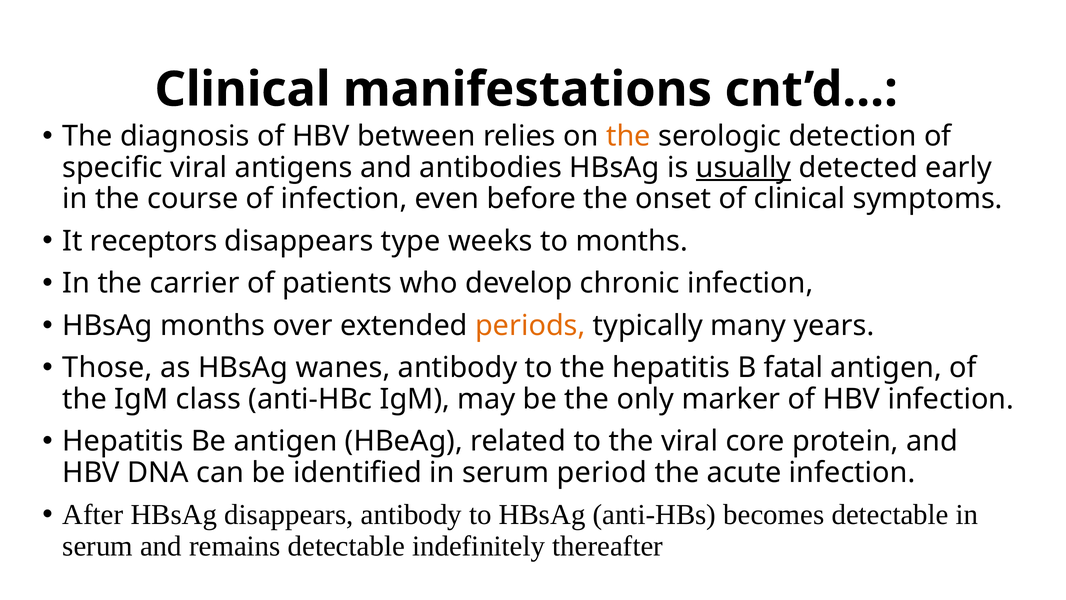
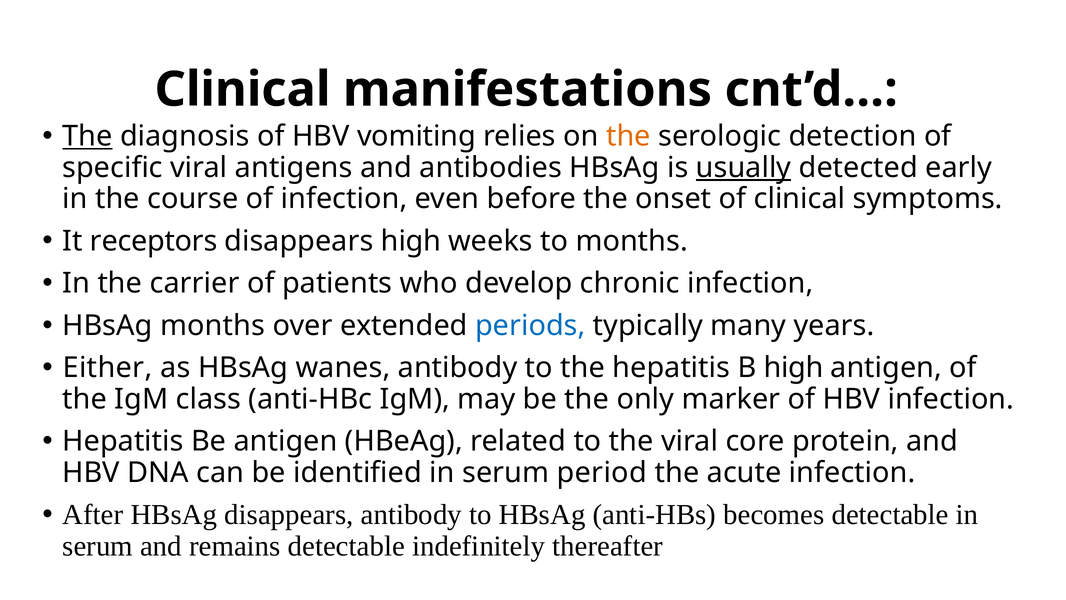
The underline: none -> present (87, 136)
between: between -> vomiting (416, 136)
disappears type: type -> high (411, 241)
periods colour: orange -> blue (530, 325)
Those: Those -> Either (108, 368)
B fatal: fatal -> high (794, 368)
